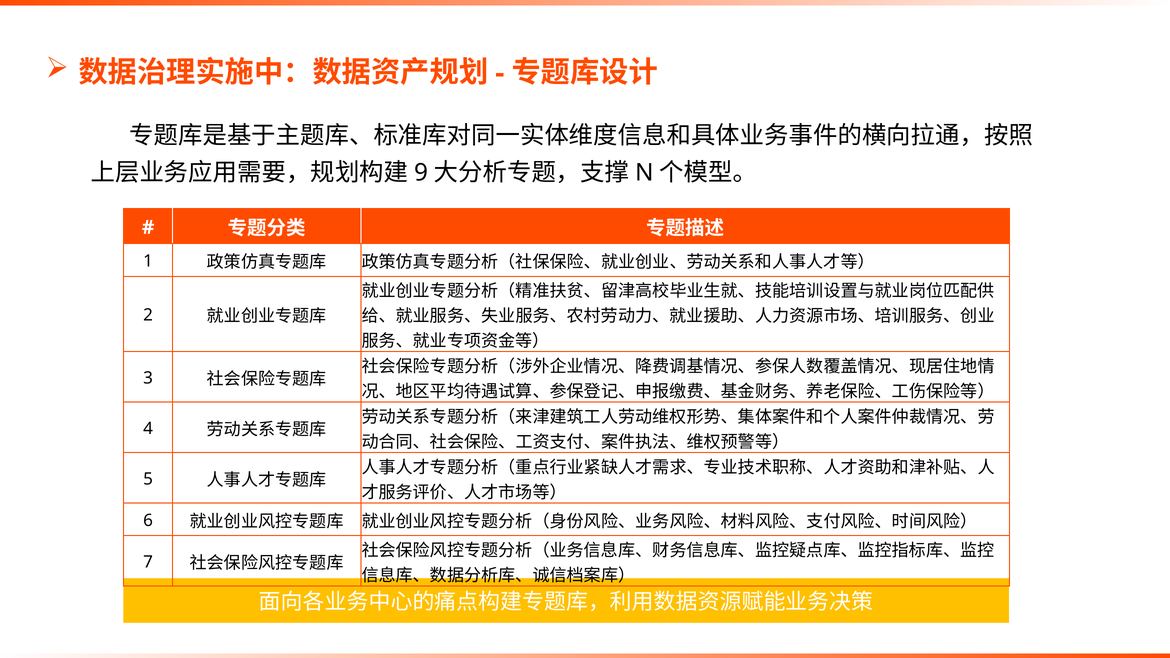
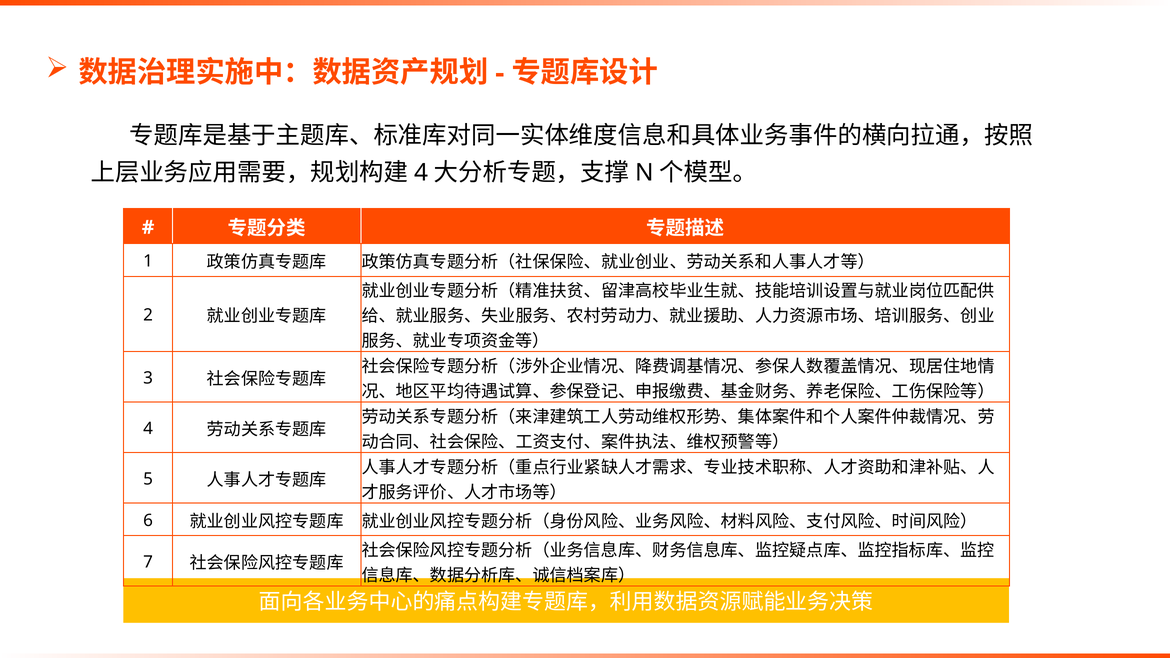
9: 9 -> 4 (421, 172)
